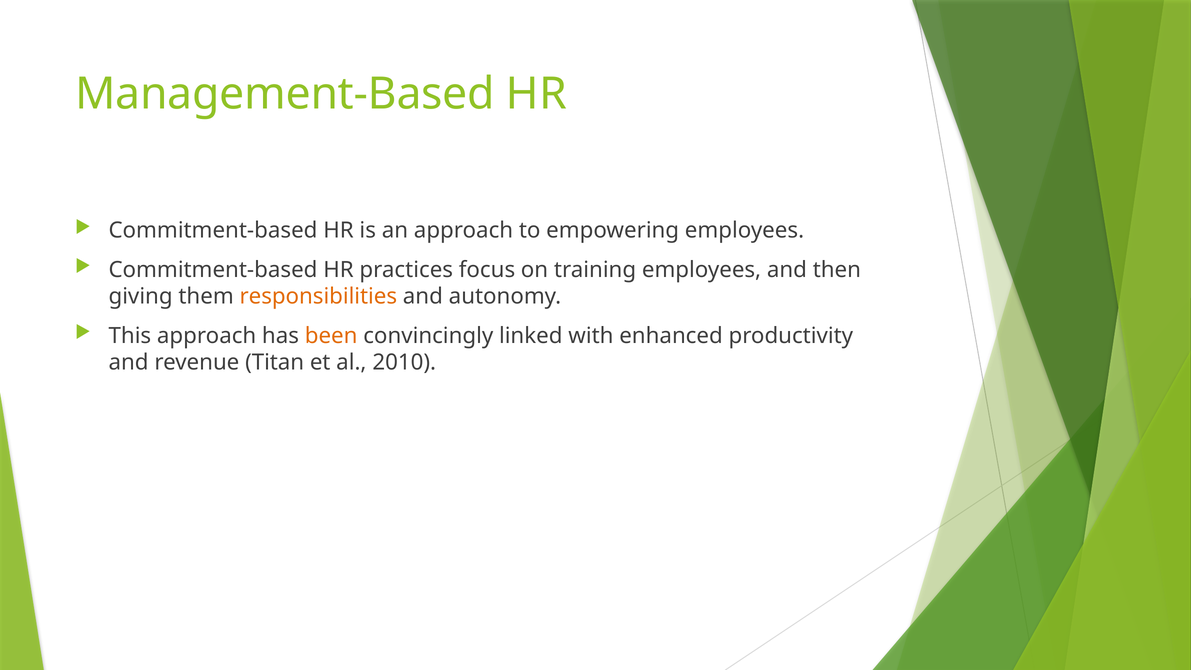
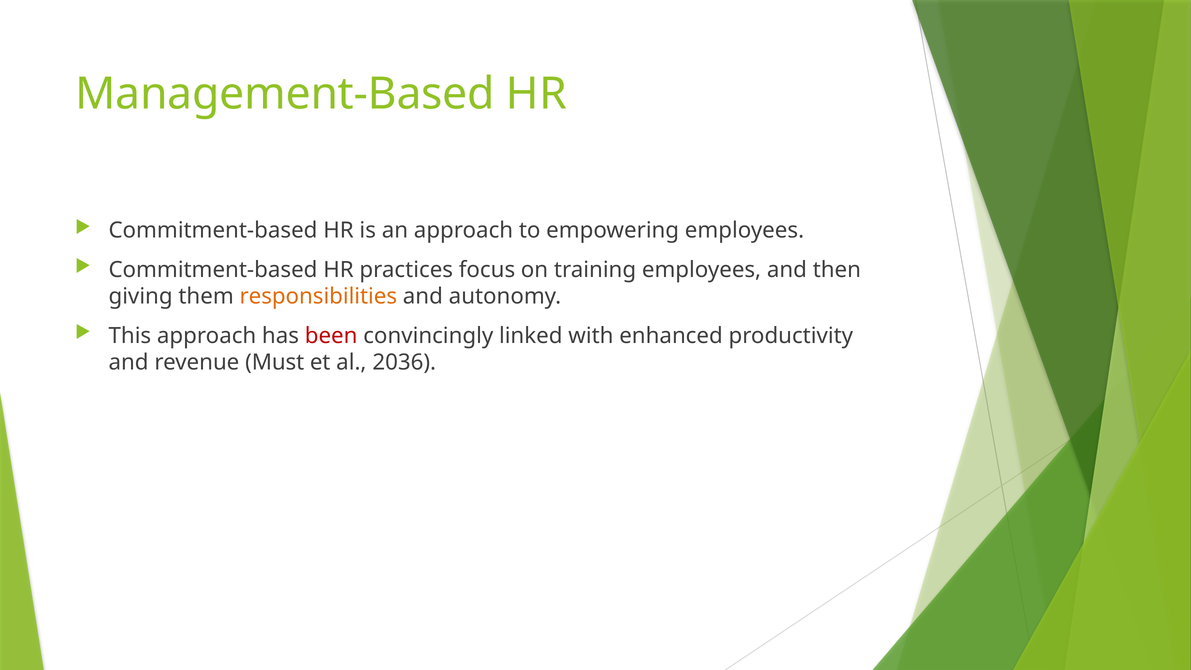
been colour: orange -> red (331, 336)
Titan: Titan -> Must (275, 363)
2010: 2010 -> 2036 (404, 363)
